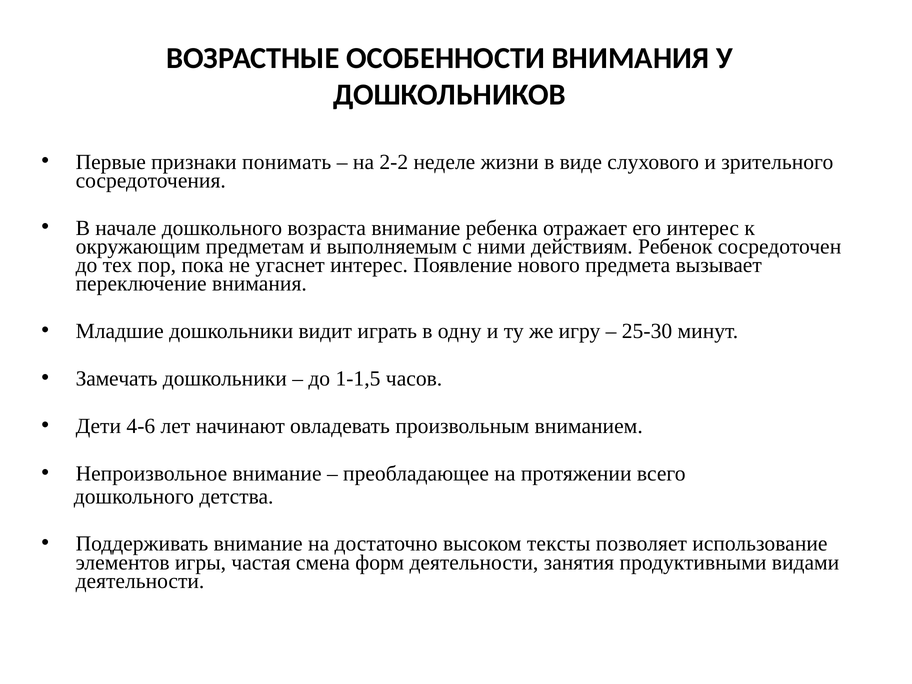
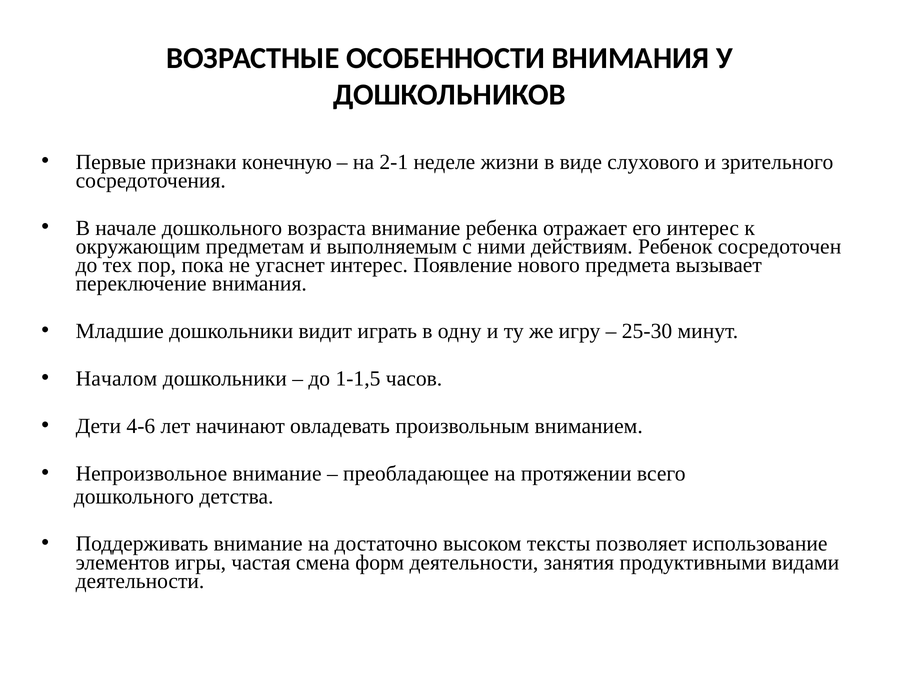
понимать: понимать -> конечную (287, 162)
2-2: 2-2 -> 2-1 (394, 162)
Замечать: Замечать -> Началом (116, 379)
